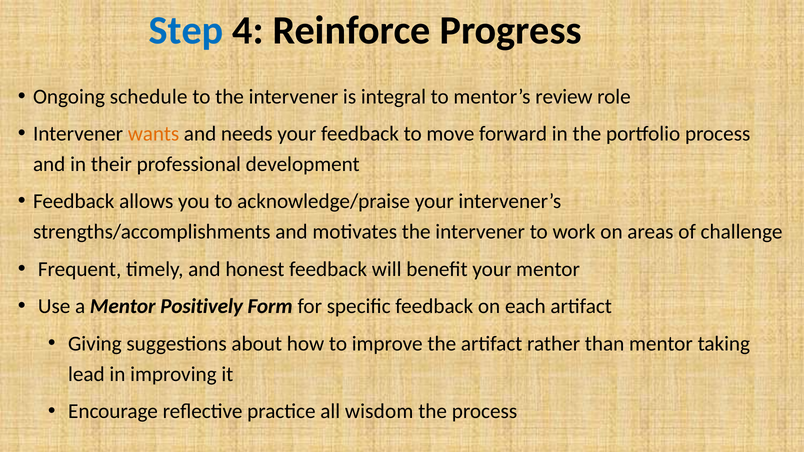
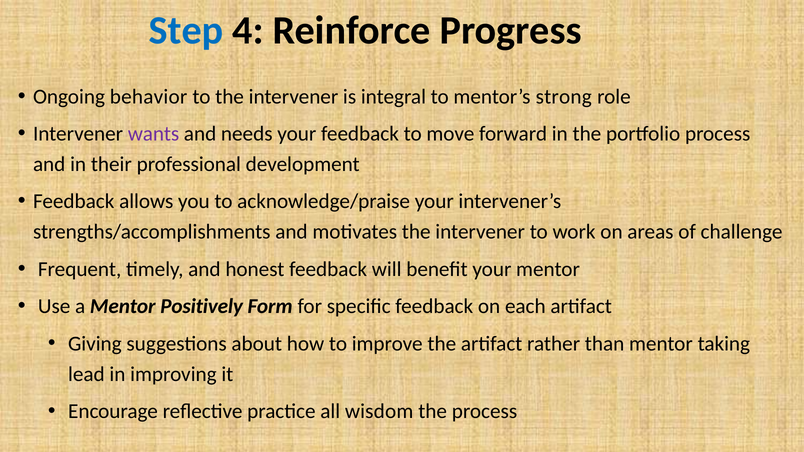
schedule: schedule -> behavior (149, 97)
review: review -> strong (564, 97)
wants colour: orange -> purple (153, 134)
